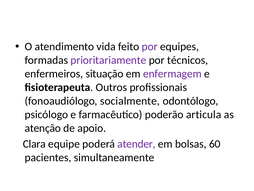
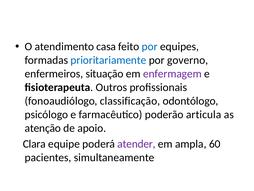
vida: vida -> casa (106, 47)
por colour: purple -> blue (150, 47)
prioritariamente colour: purple -> blue (108, 60)
técnicos: técnicos -> governo (188, 60)
socialmente: socialmente -> classificação (130, 101)
bolsas: bolsas -> ampla (191, 144)
